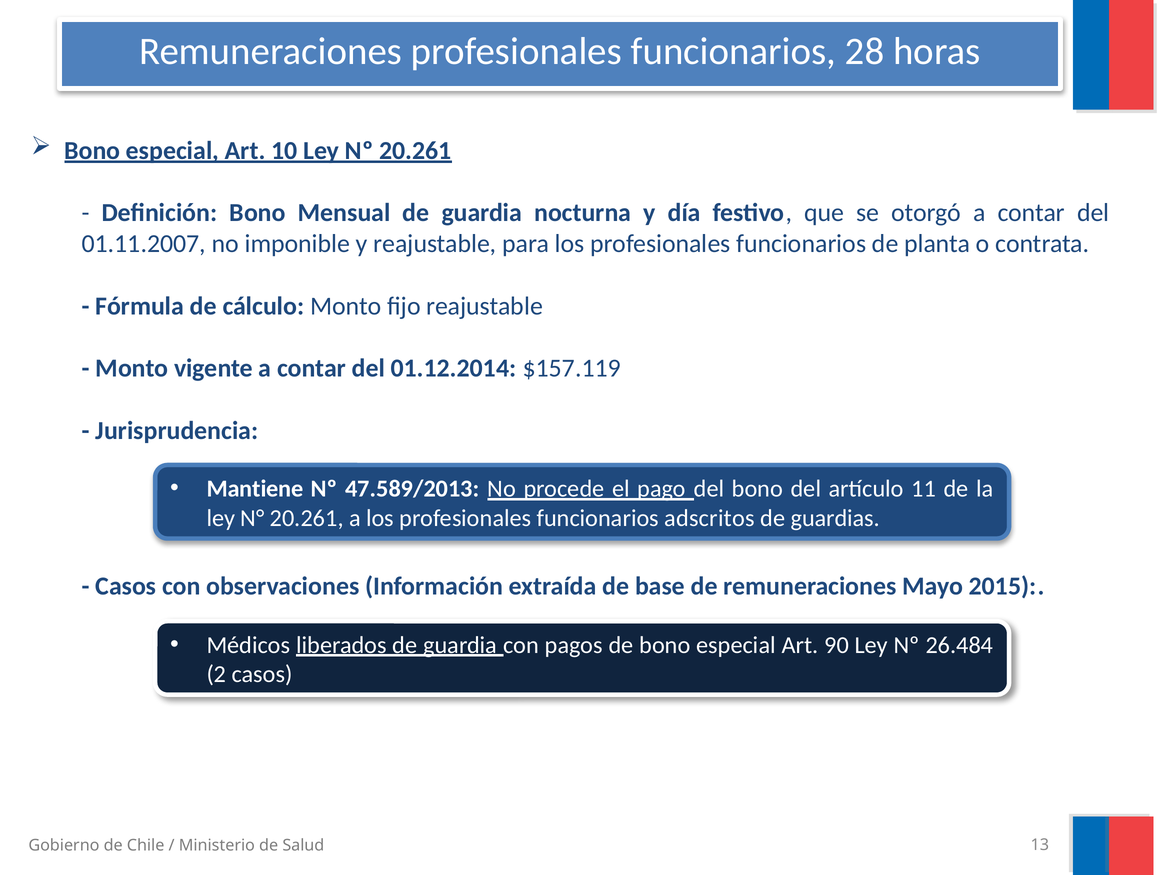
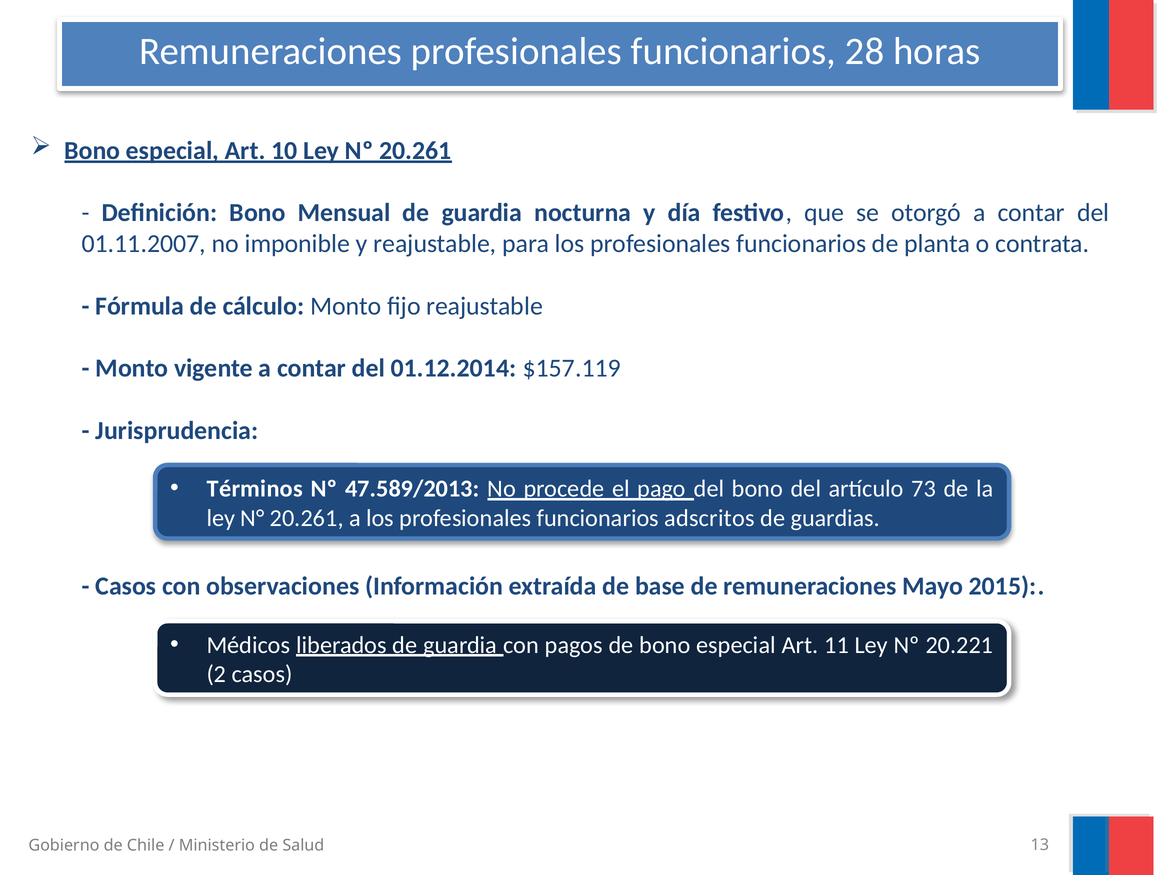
Mantiene: Mantiene -> Términos (255, 489)
11: 11 -> 73 (924, 489)
90: 90 -> 11 (836, 645)
26.484: 26.484 -> 20.221 (959, 645)
